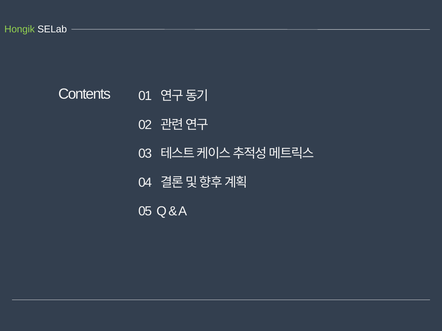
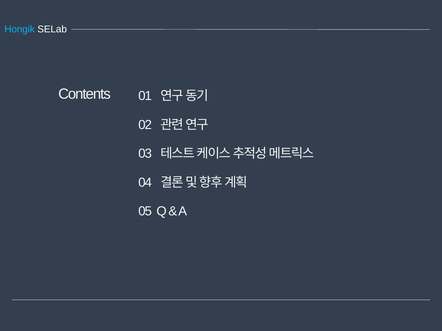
Hongik colour: light green -> light blue (20, 29)
